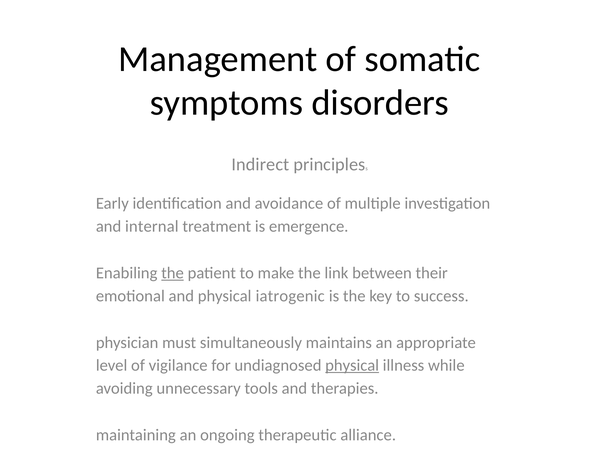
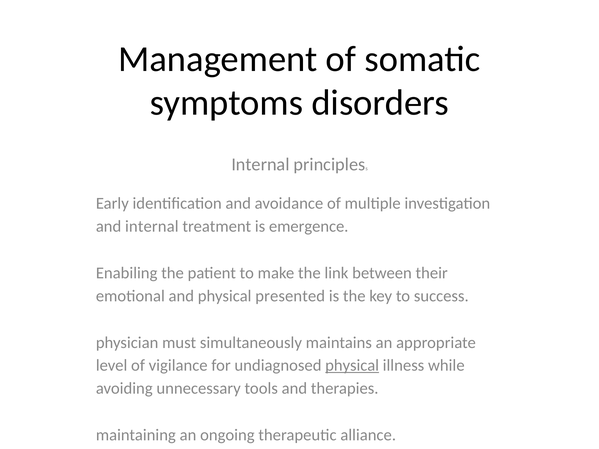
Indirect: Indirect -> Internal (260, 164)
the underline: present -> none (173, 273)
iatrogenic: iatrogenic -> presented (290, 296)
